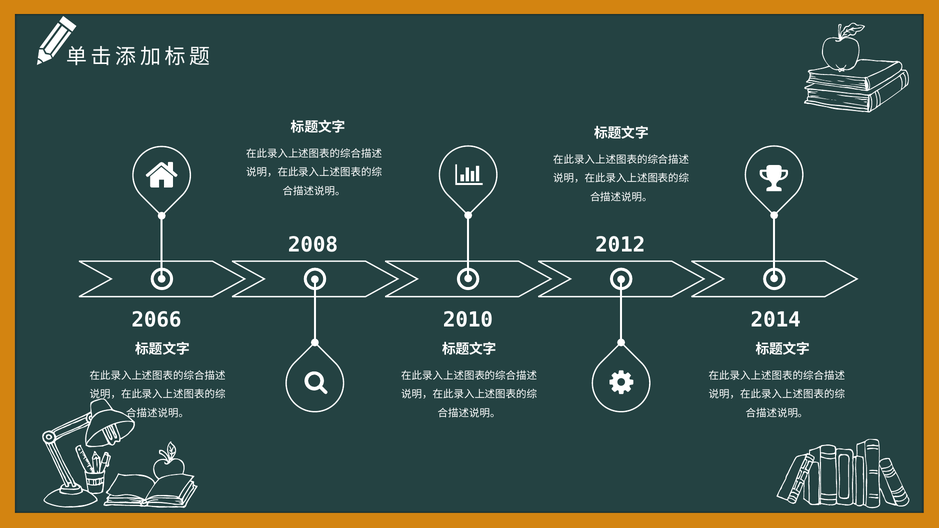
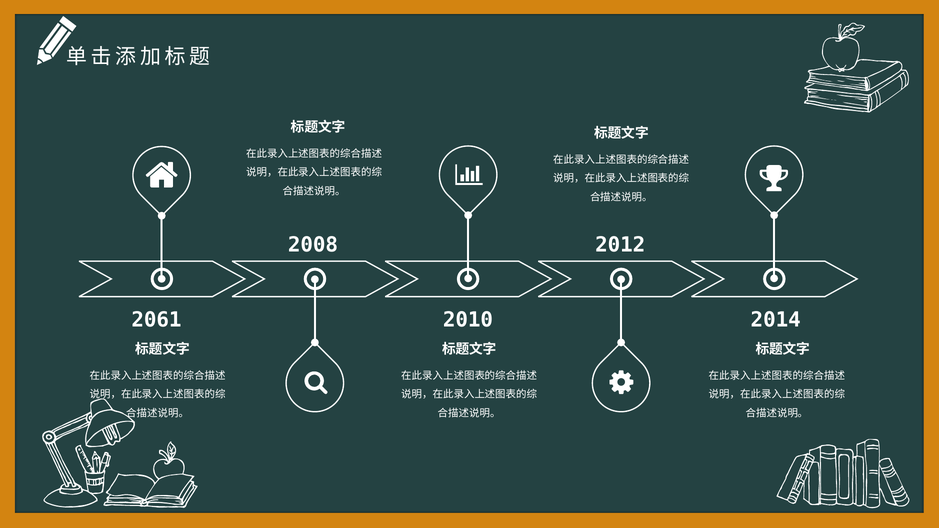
2066: 2066 -> 2061 (156, 320)
